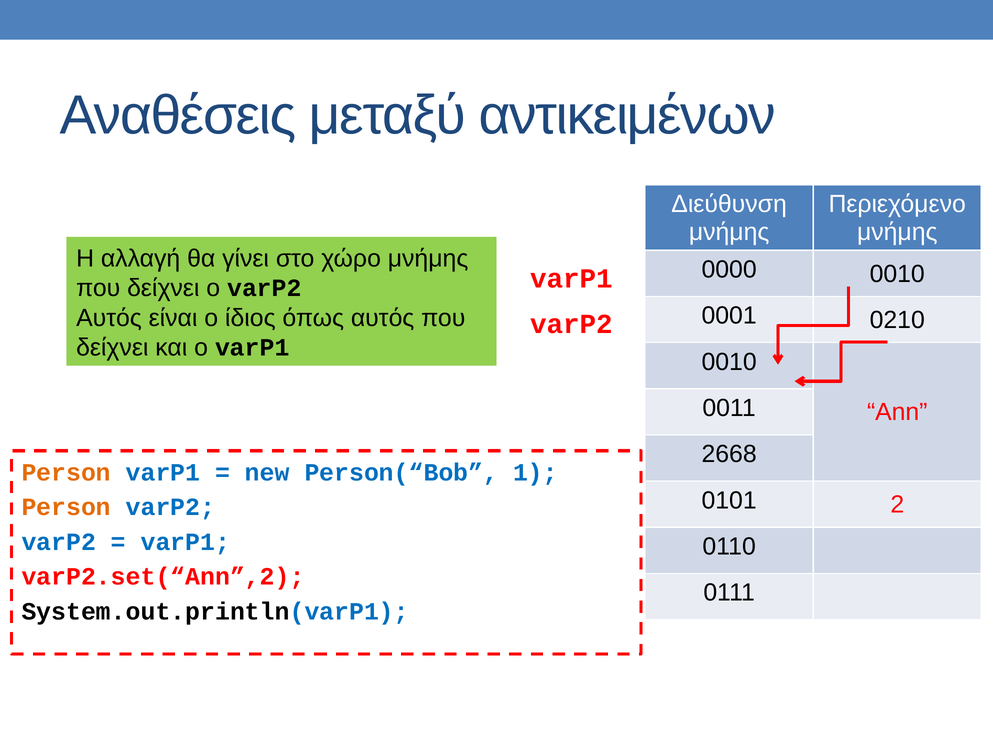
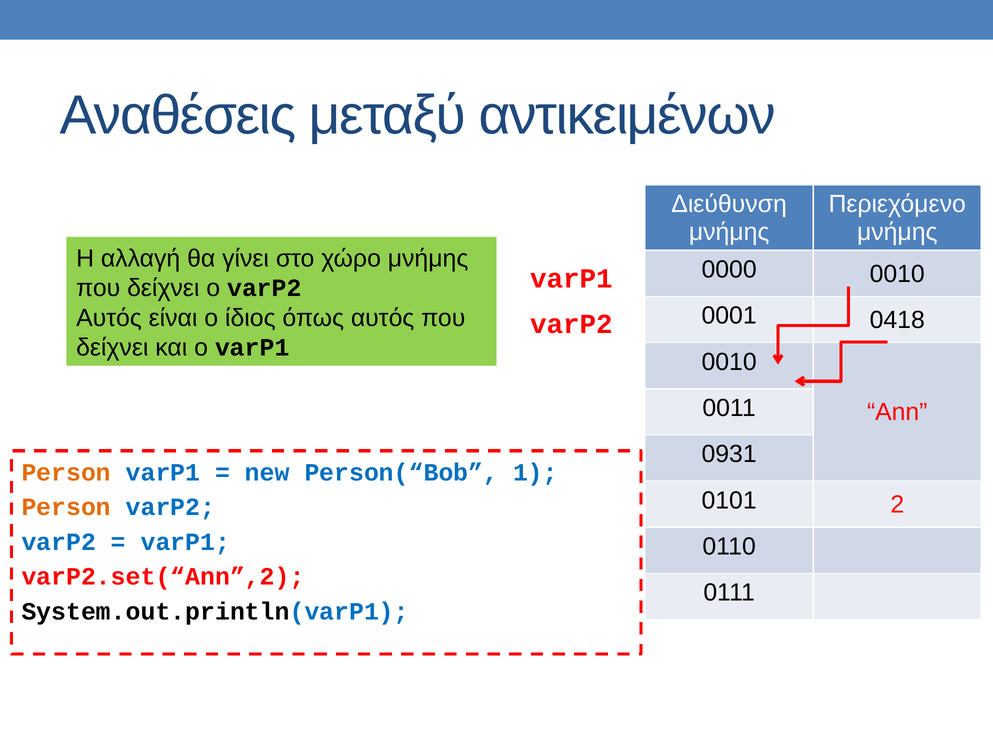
0210: 0210 -> 0418 (897, 320)
2668: 2668 -> 0931 (729, 454)
